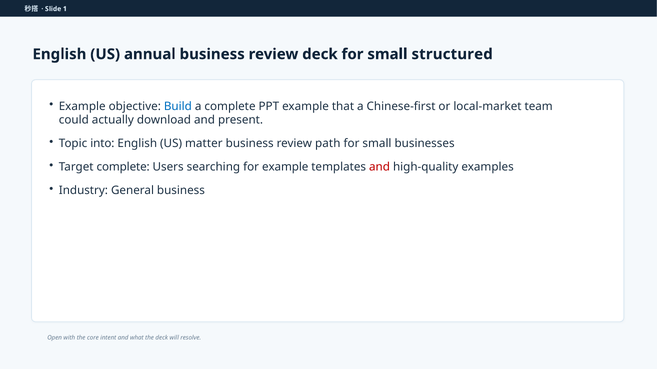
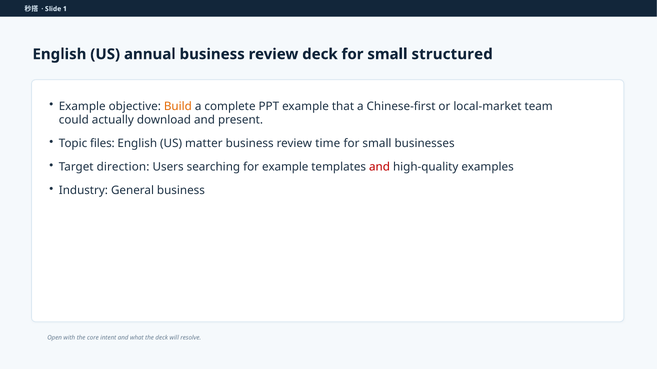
Build colour: blue -> orange (178, 106)
into: into -> files (102, 144)
path: path -> time (328, 144)
Target complete: complete -> direction (123, 167)
